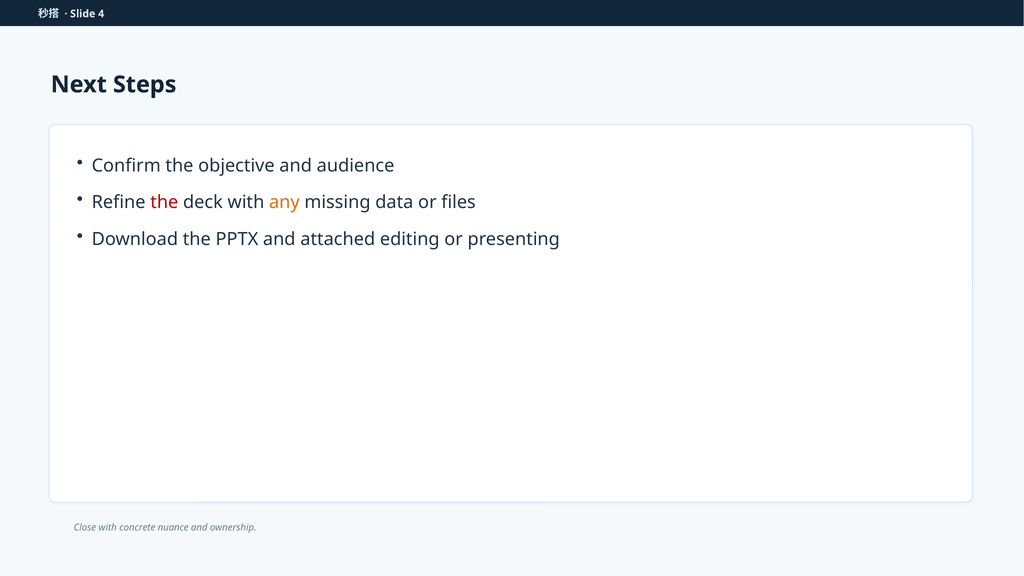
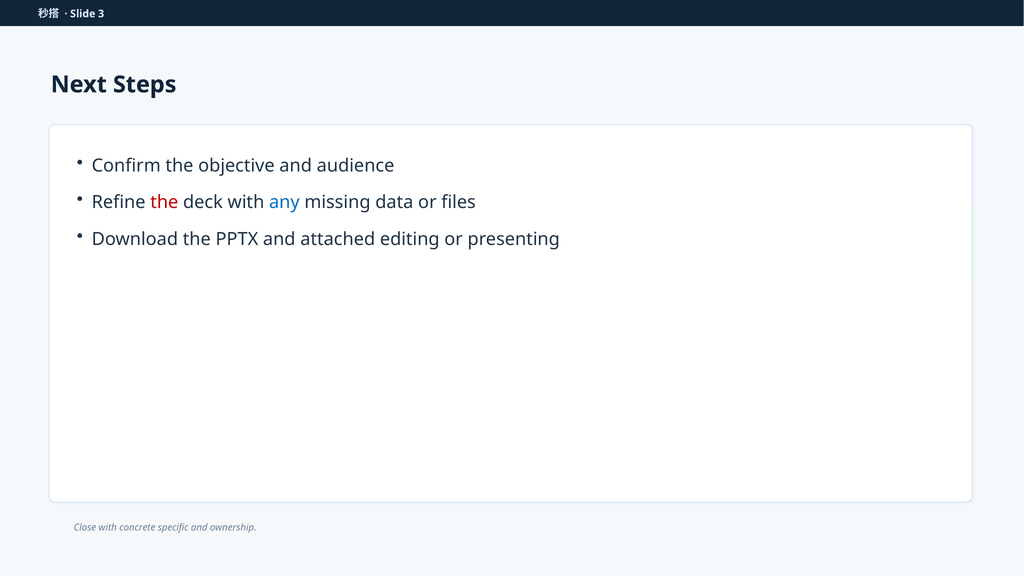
4: 4 -> 3 (101, 14)
any colour: orange -> blue (284, 202)
nuance: nuance -> specific (173, 527)
